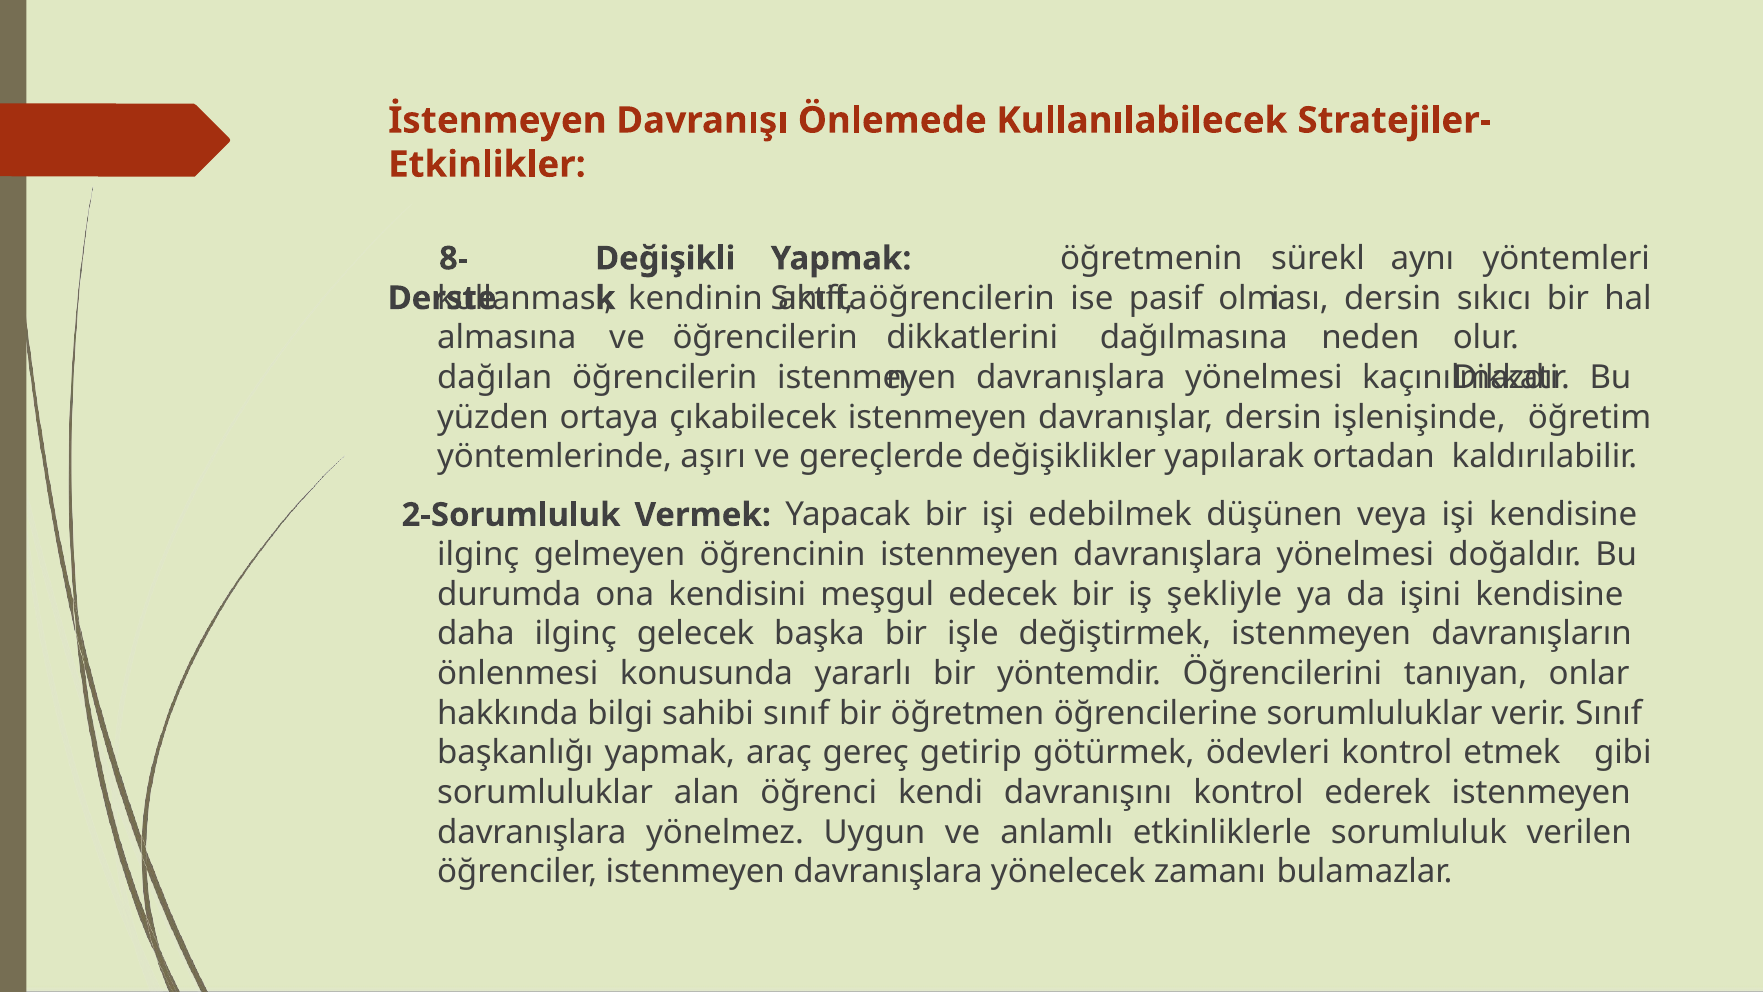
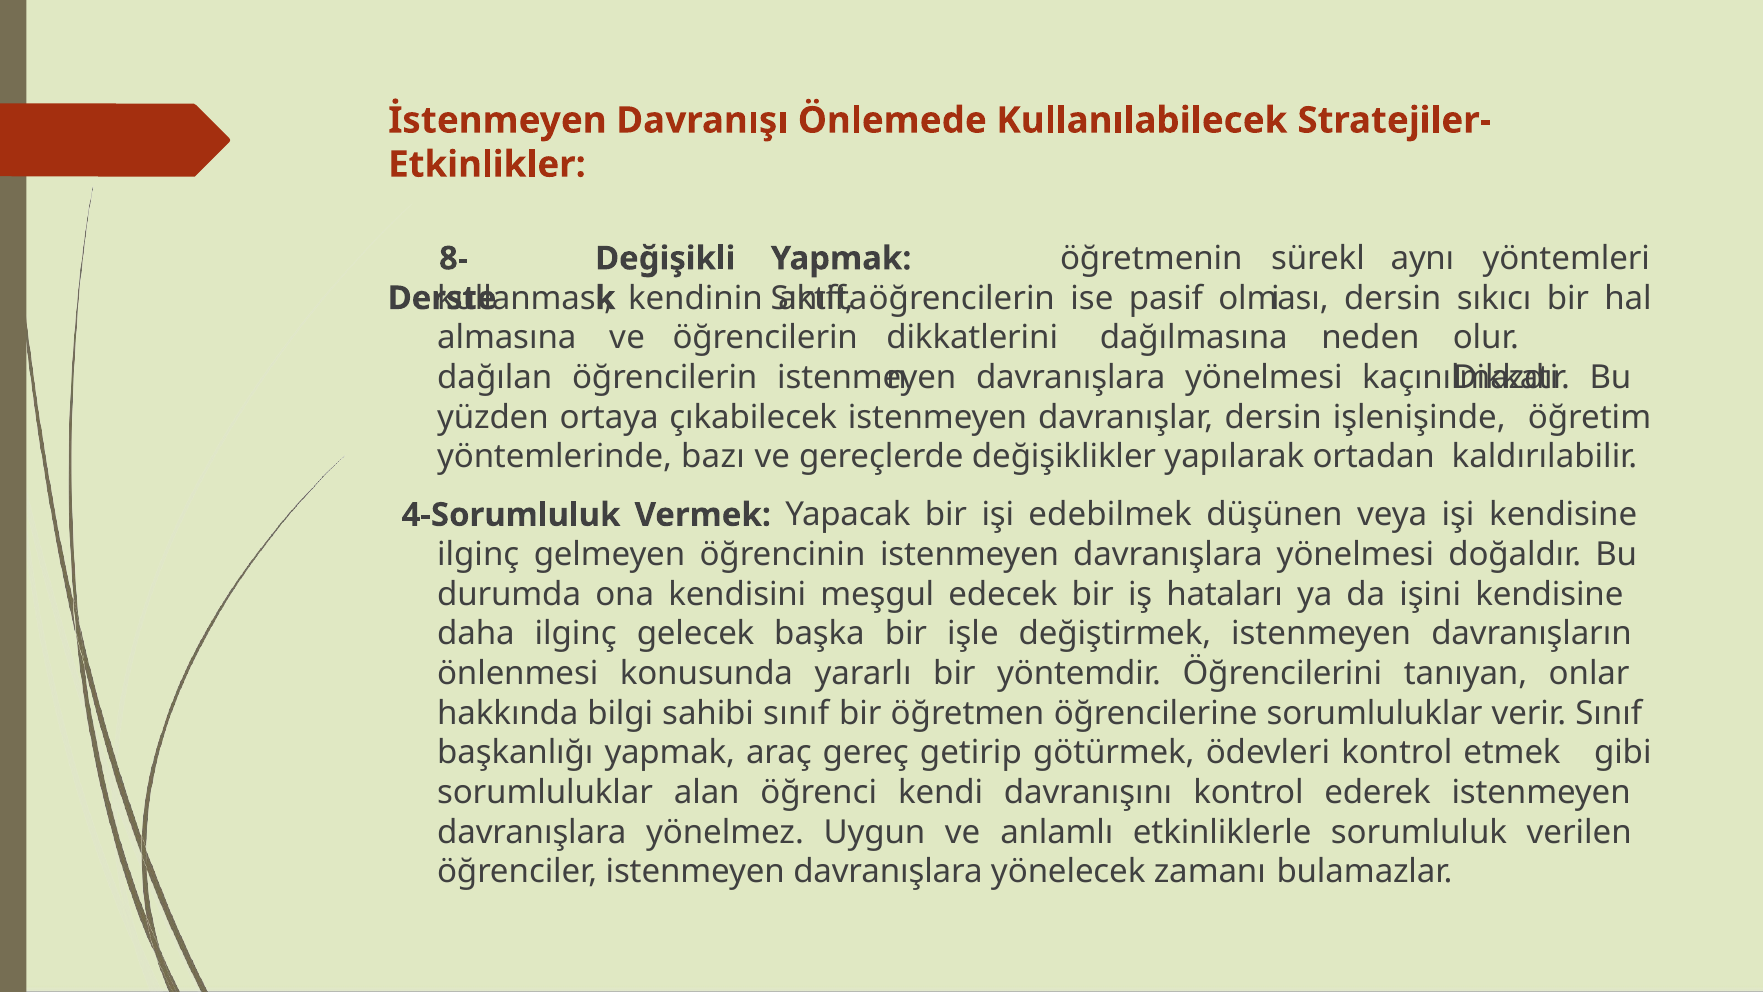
aşırı: aşırı -> bazı (713, 457)
2-Sorumluluk: 2-Sorumluluk -> 4-Sorumluluk (511, 515)
şekliyle: şekliyle -> hataları (1225, 594)
